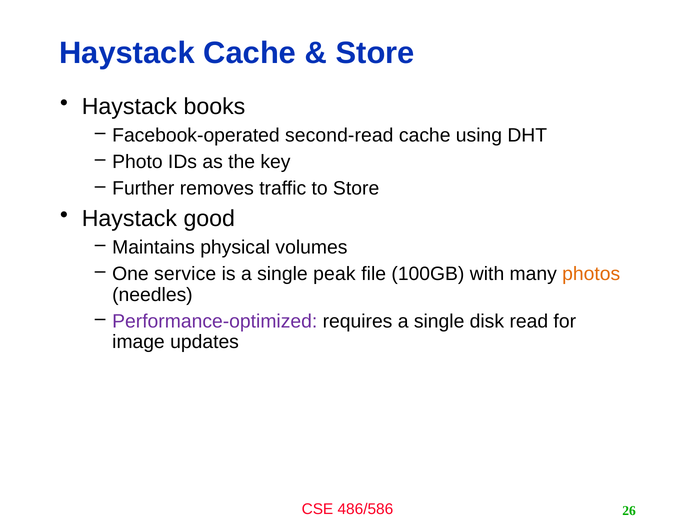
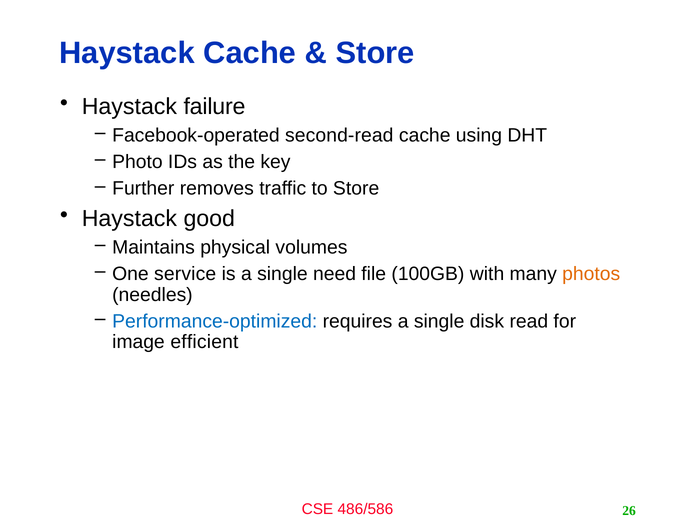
books: books -> failure (214, 107)
peak: peak -> need (335, 274)
Performance-optimized colour: purple -> blue (215, 321)
updates: updates -> efficient (204, 342)
